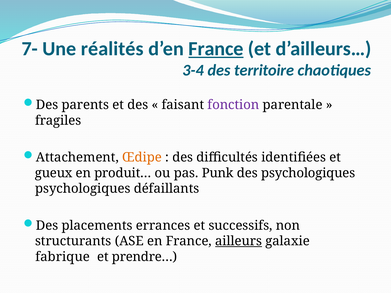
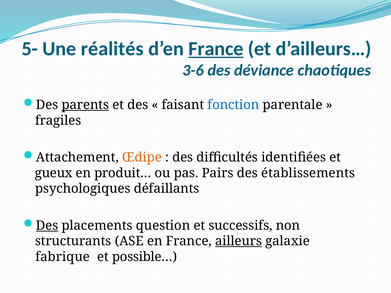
7-: 7- -> 5- (30, 49)
3-4: 3-4 -> 3-6 (193, 70)
territoire: territoire -> déviance (264, 70)
parents underline: none -> present (85, 105)
fonction colour: purple -> blue (233, 105)
Punk: Punk -> Pairs (218, 173)
des psychologiques: psychologiques -> établissements (308, 173)
Des underline: none -> present (47, 226)
errances: errances -> question (163, 226)
prendre…: prendre… -> possible… (145, 257)
